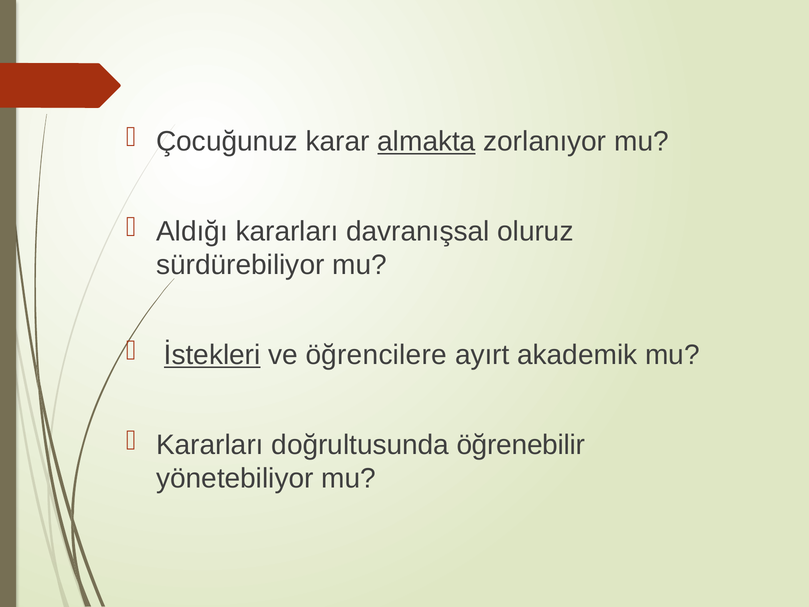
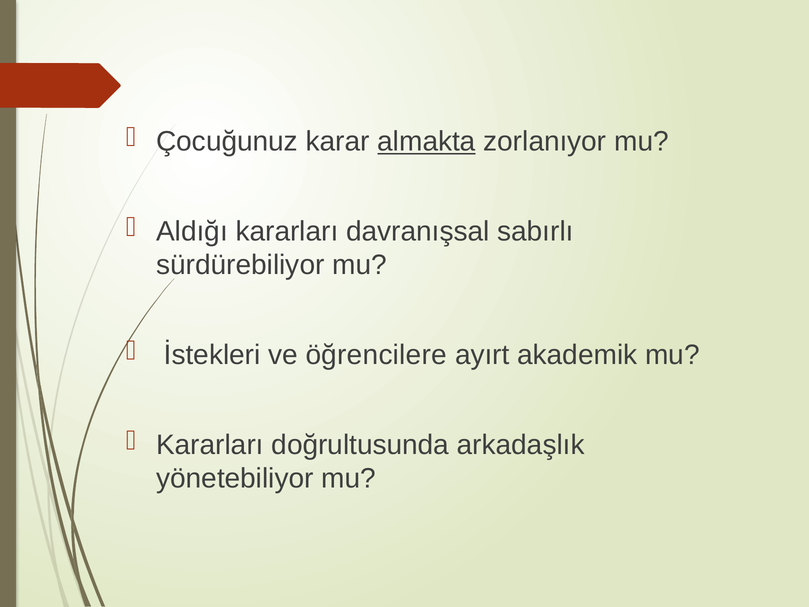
oluruz: oluruz -> sabırlı (535, 231)
İstekleri underline: present -> none (212, 355)
öğrenebilir: öğrenebilir -> arkadaşlık (521, 445)
